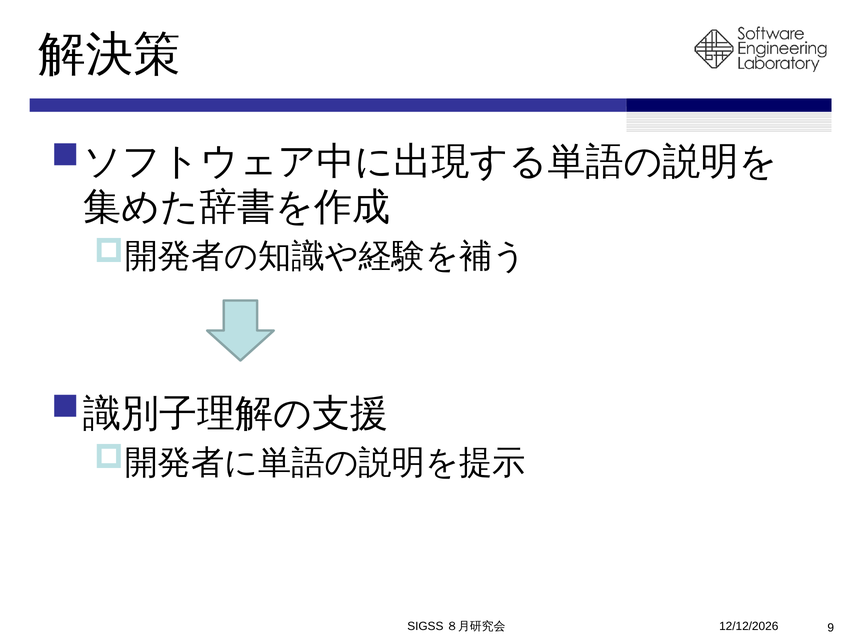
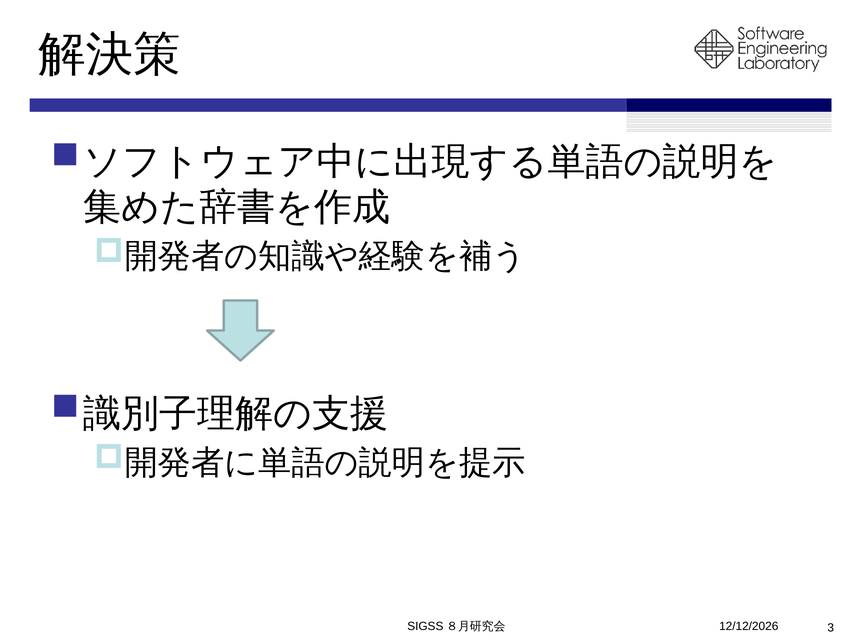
9: 9 -> 3 (831, 628)
